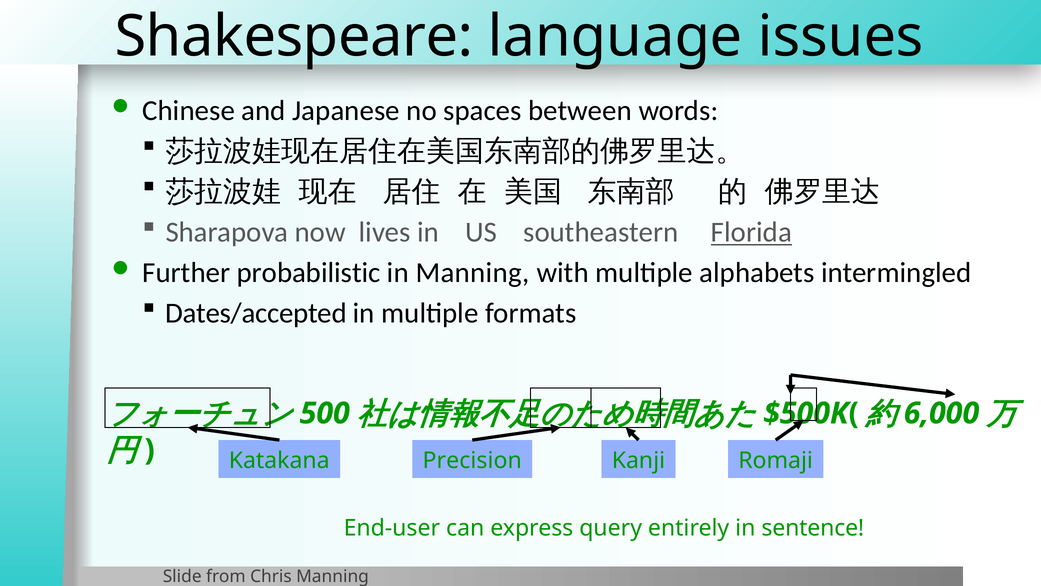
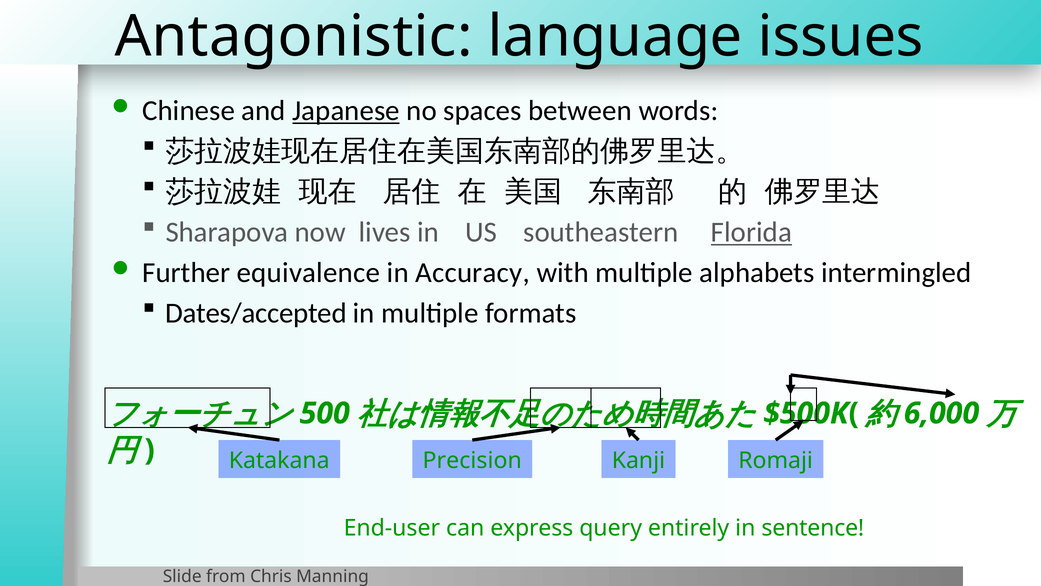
Shakespeare: Shakespeare -> Antagonistic (294, 37)
Japanese underline: none -> present (346, 111)
probabilistic: probabilistic -> equivalence (308, 273)
in Manning: Manning -> Accuracy (472, 273)
